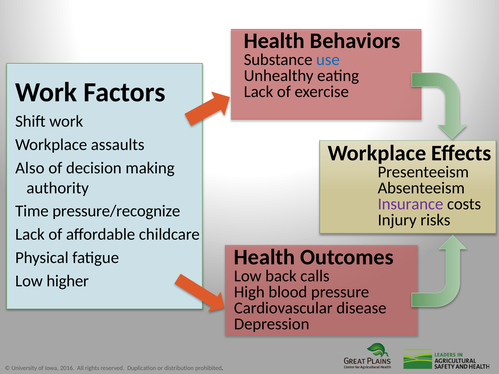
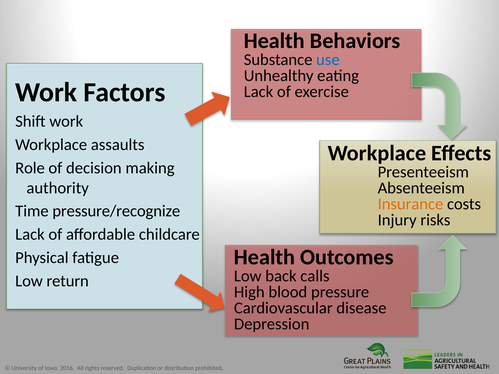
Also: Also -> Role (30, 168)
Insurance colour: purple -> orange (410, 204)
higher: higher -> return (68, 281)
